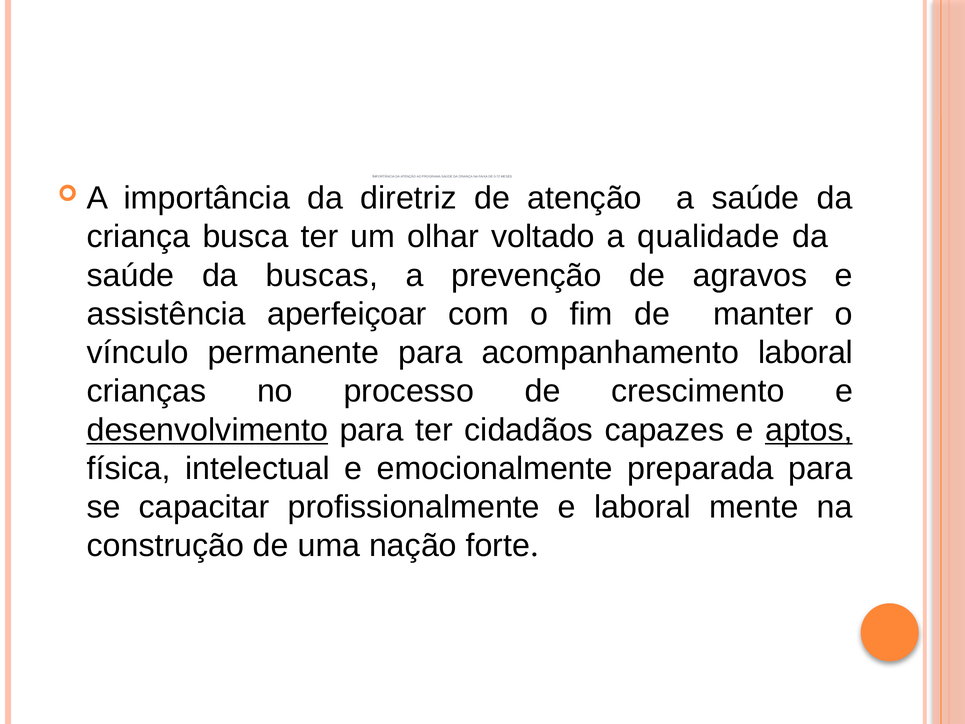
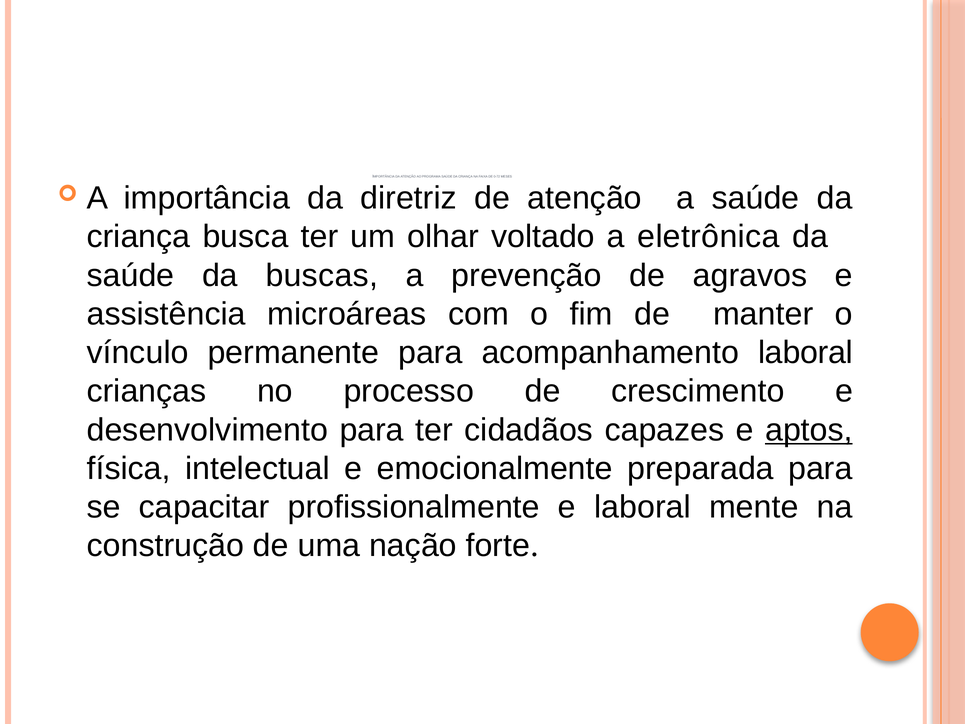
qualidade: qualidade -> eletrônica (708, 237)
aperfeiçoar: aperfeiçoar -> microáreas (347, 314)
desenvolvimento underline: present -> none (207, 430)
